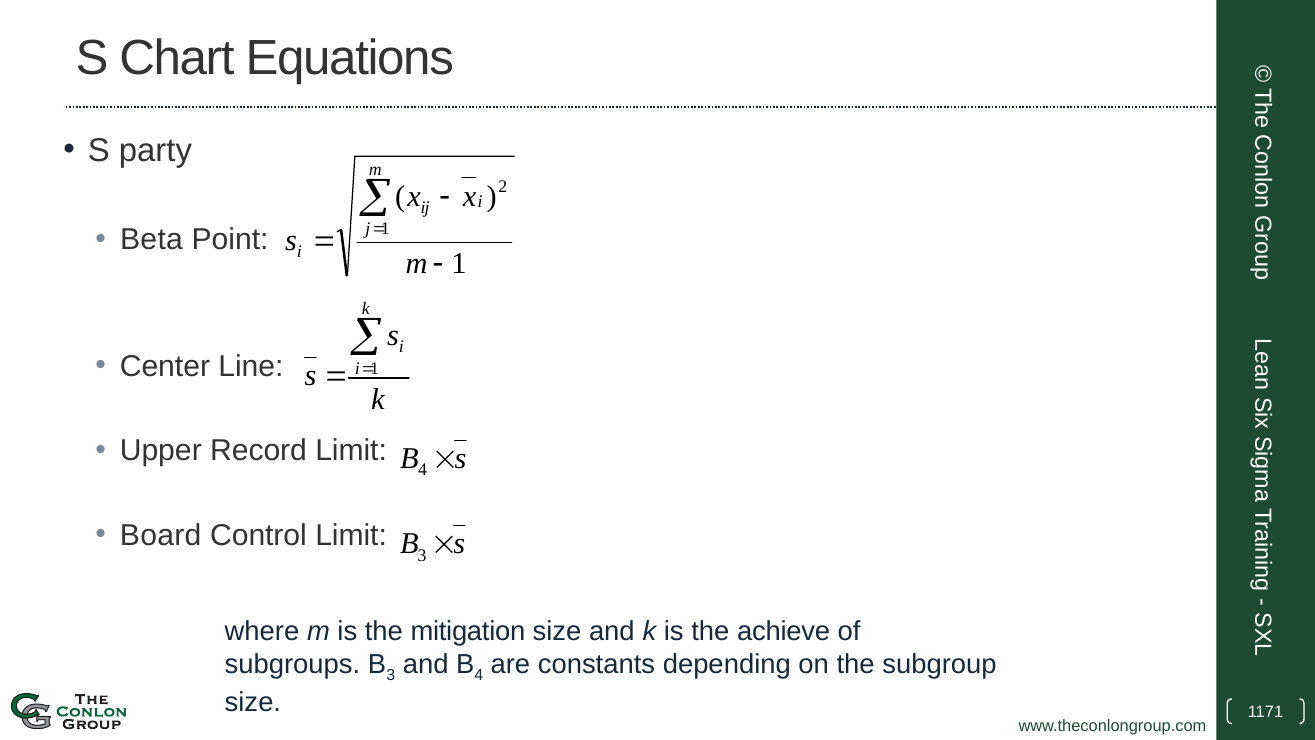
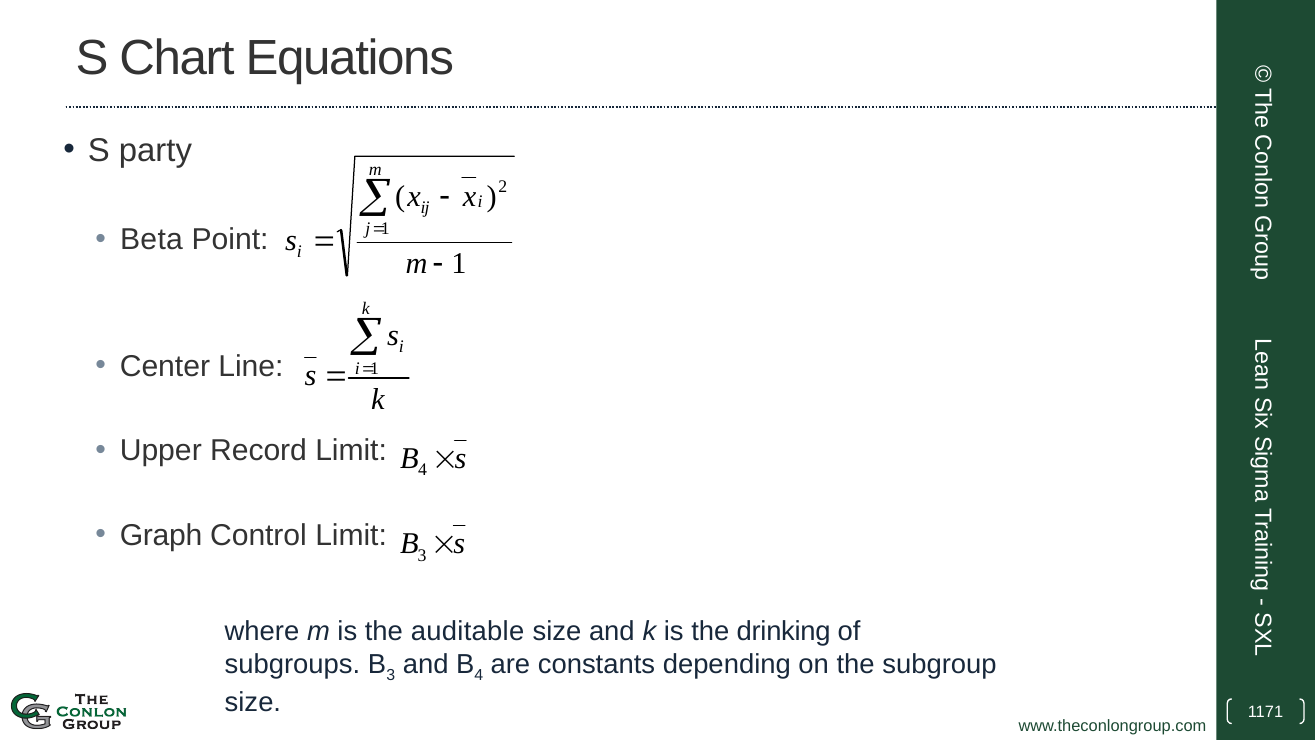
Board: Board -> Graph (161, 535)
mitigation: mitigation -> auditable (468, 631)
achieve: achieve -> drinking (784, 631)
